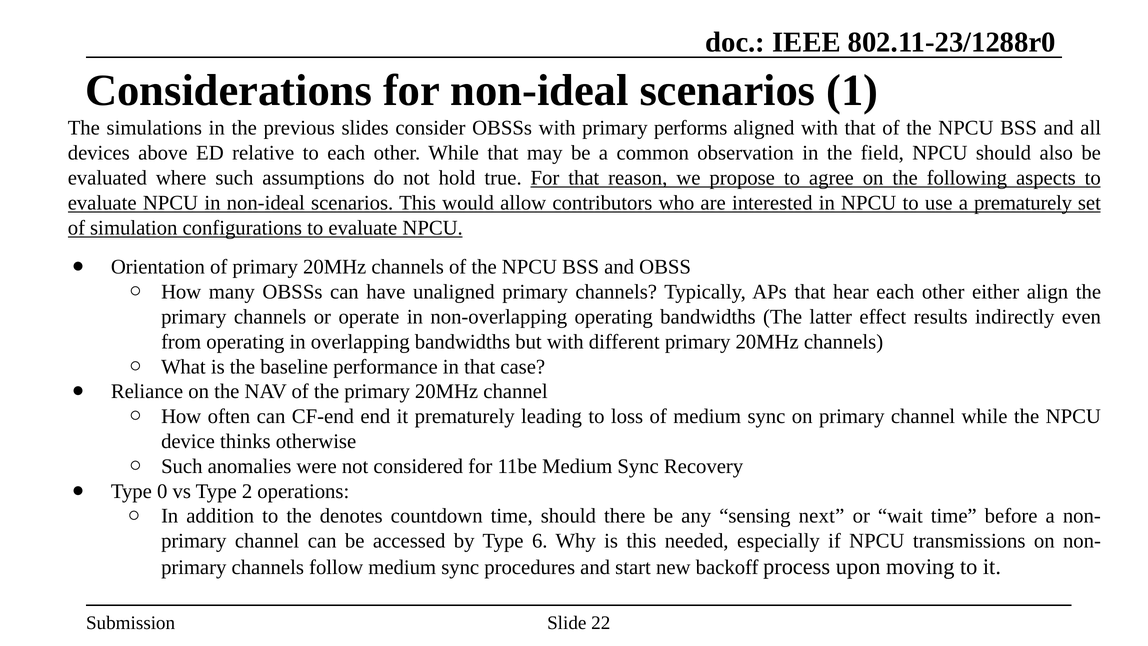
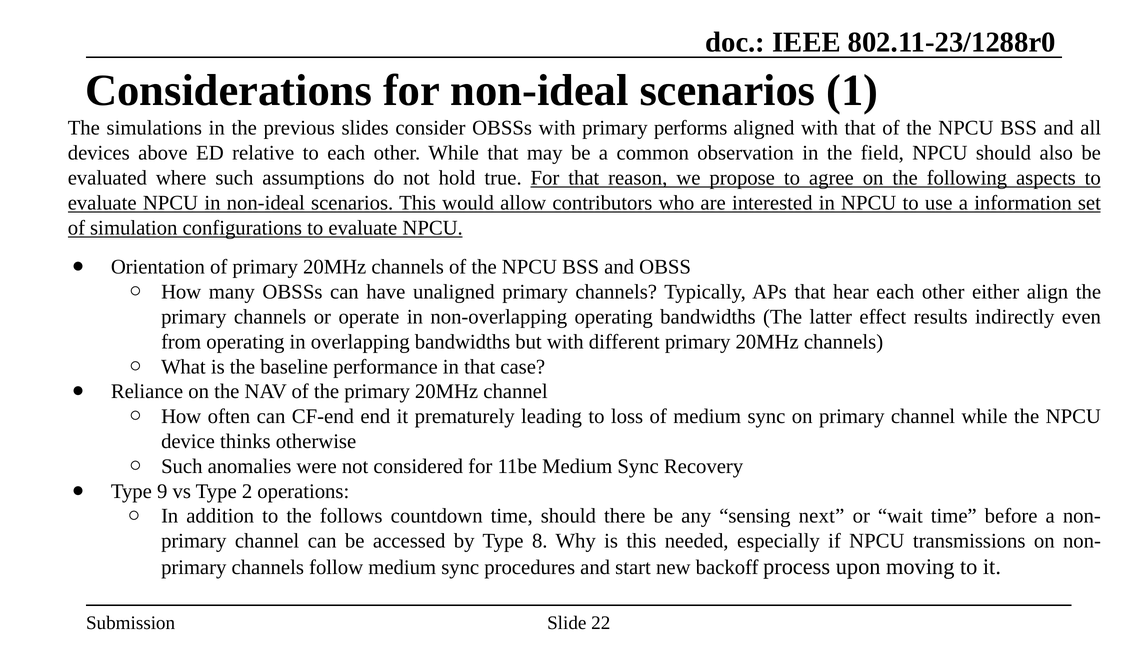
a prematurely: prematurely -> information (1023, 203)
0: 0 -> 9 (162, 491)
denotes: denotes -> follows (351, 516)
6: 6 -> 8 (540, 541)
